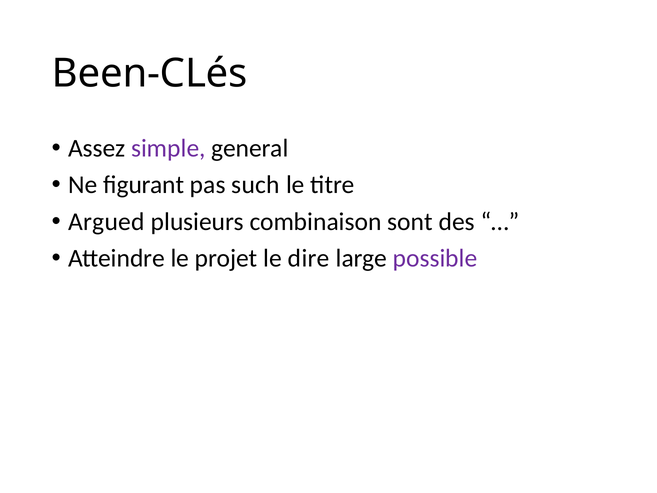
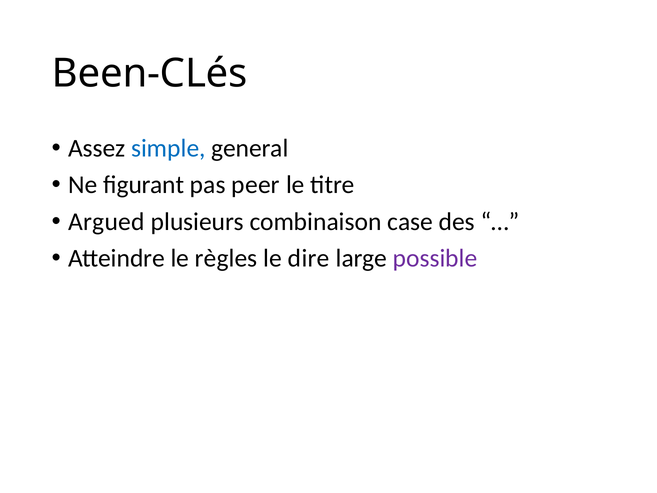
simple colour: purple -> blue (168, 148)
such: such -> peer (256, 185)
sont: sont -> case (410, 222)
projet: projet -> règles (226, 258)
